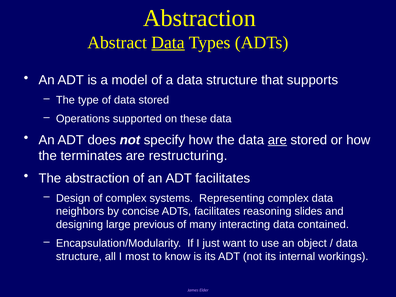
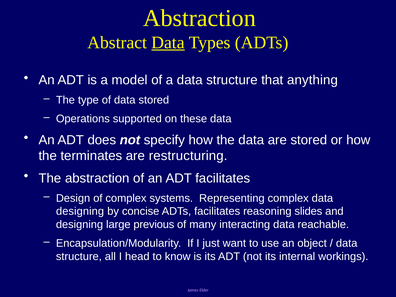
supports: supports -> anything (313, 80)
are underline: present -> none (277, 140)
neighbors: neighbors -> designing (80, 211)
contained: contained -> reachable (323, 225)
most: most -> head (137, 256)
